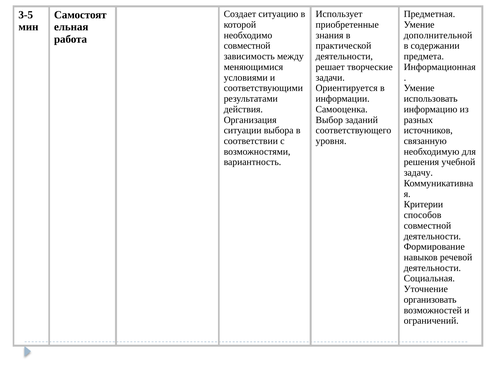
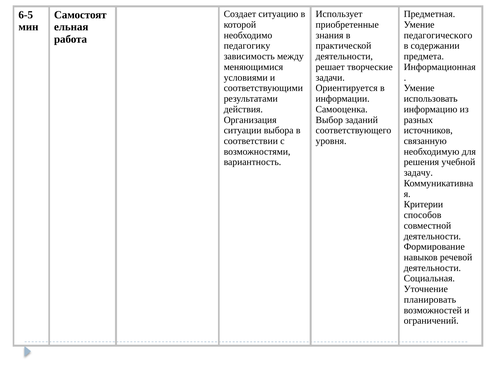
3-5: 3-5 -> 6-5 (26, 15)
дополнительной: дополнительной -> педагогического (438, 35)
совместной: совместной -> педагогику (247, 46)
организовать: организовать -> планировать (430, 300)
